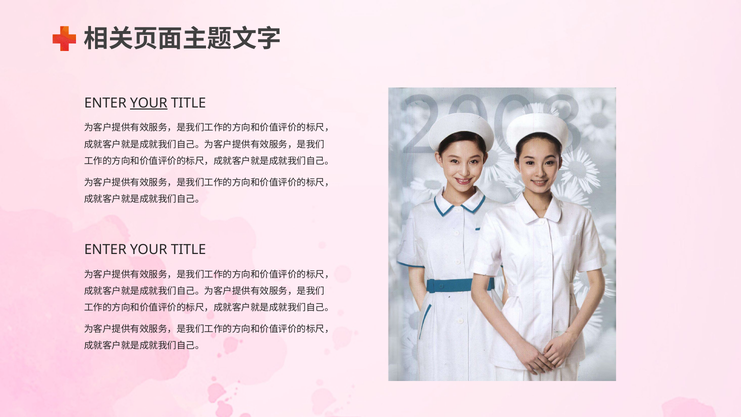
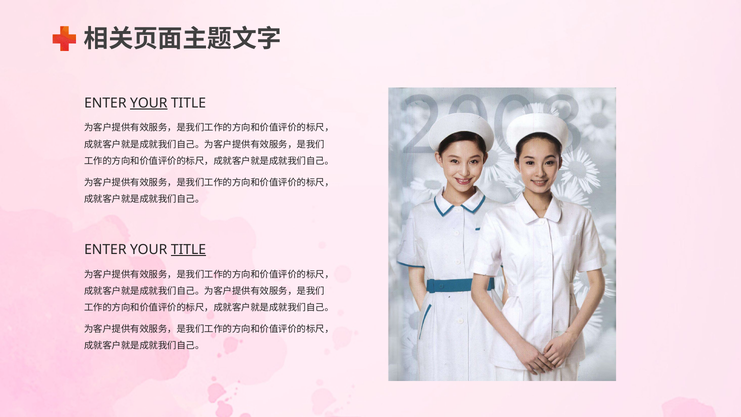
TITLE underline: none -> present (189, 250)
